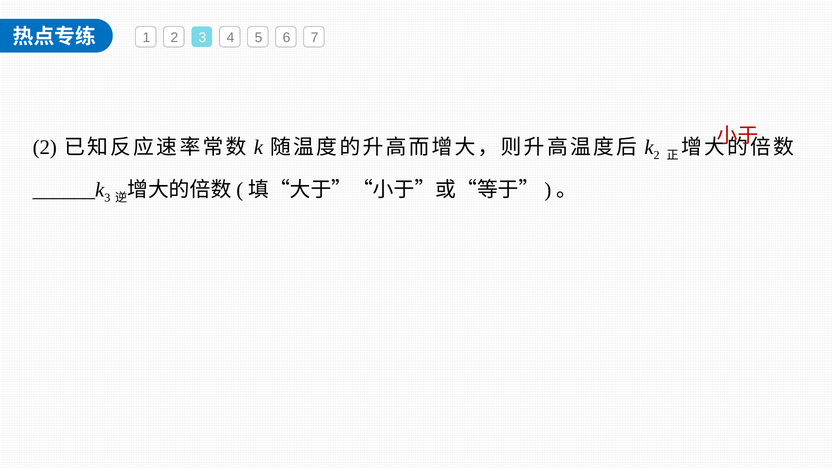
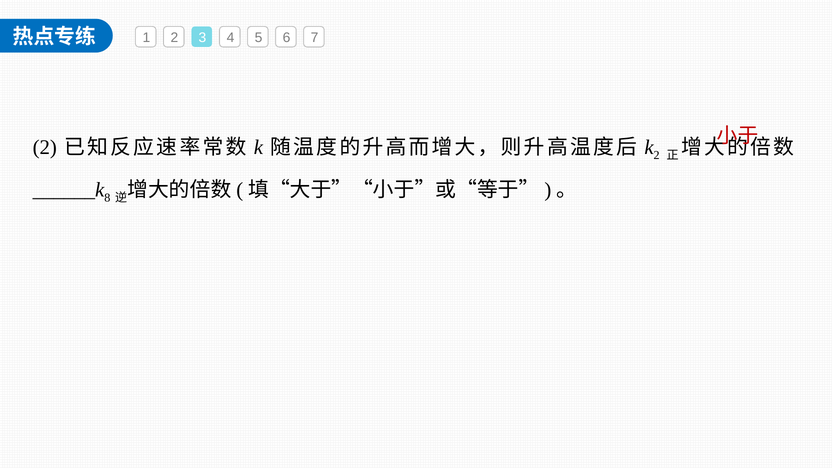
3: 3 -> 8 (107, 198)
